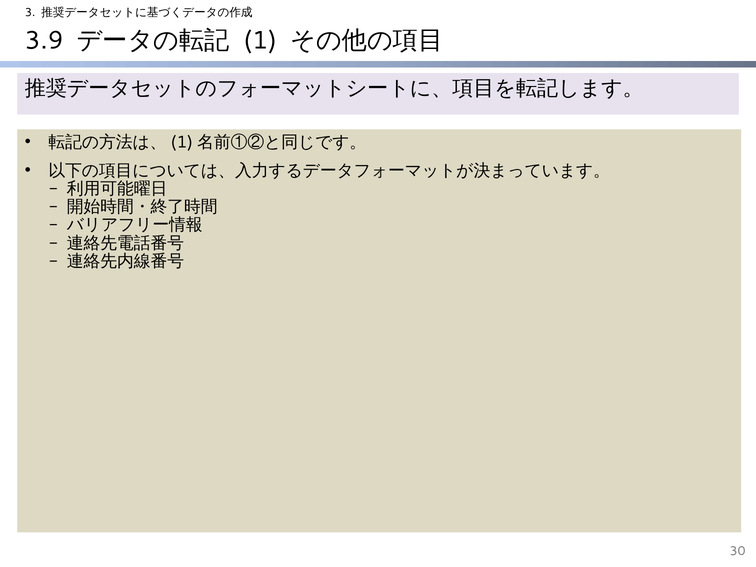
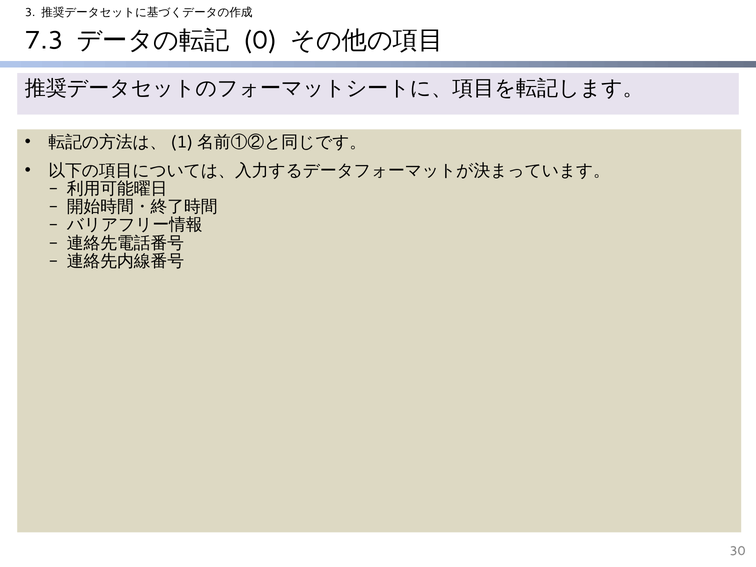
3.9: 3.9 -> 7.3 (44, 41)
1: 1 -> 0 (260, 41)
